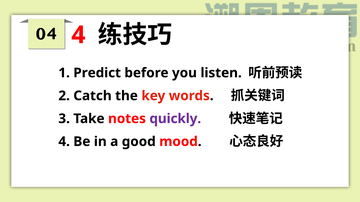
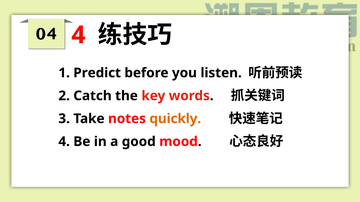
quickly colour: purple -> orange (175, 119)
